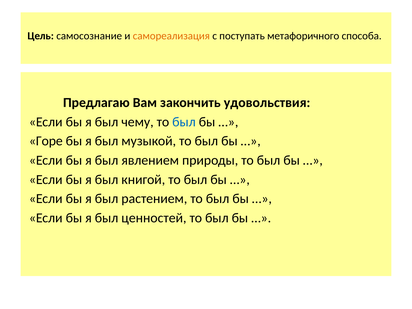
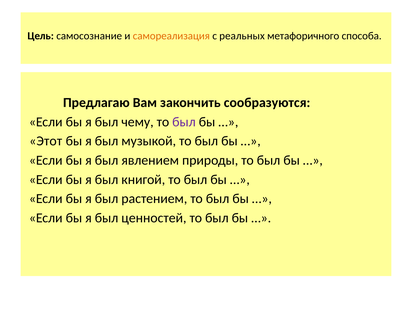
поступать: поступать -> реальных (242, 36)
удовольствия: удовольствия -> сообразуются (267, 103)
был colour: blue -> purple (184, 122)
Горе: Горе -> Этот (46, 141)
